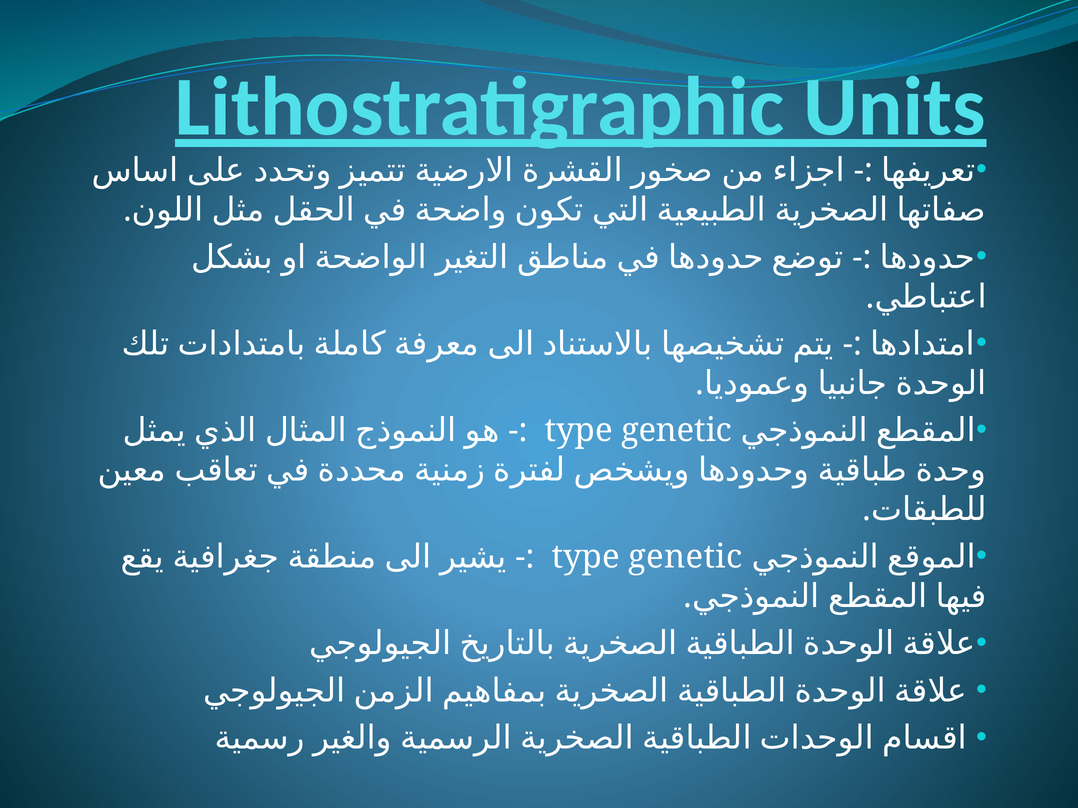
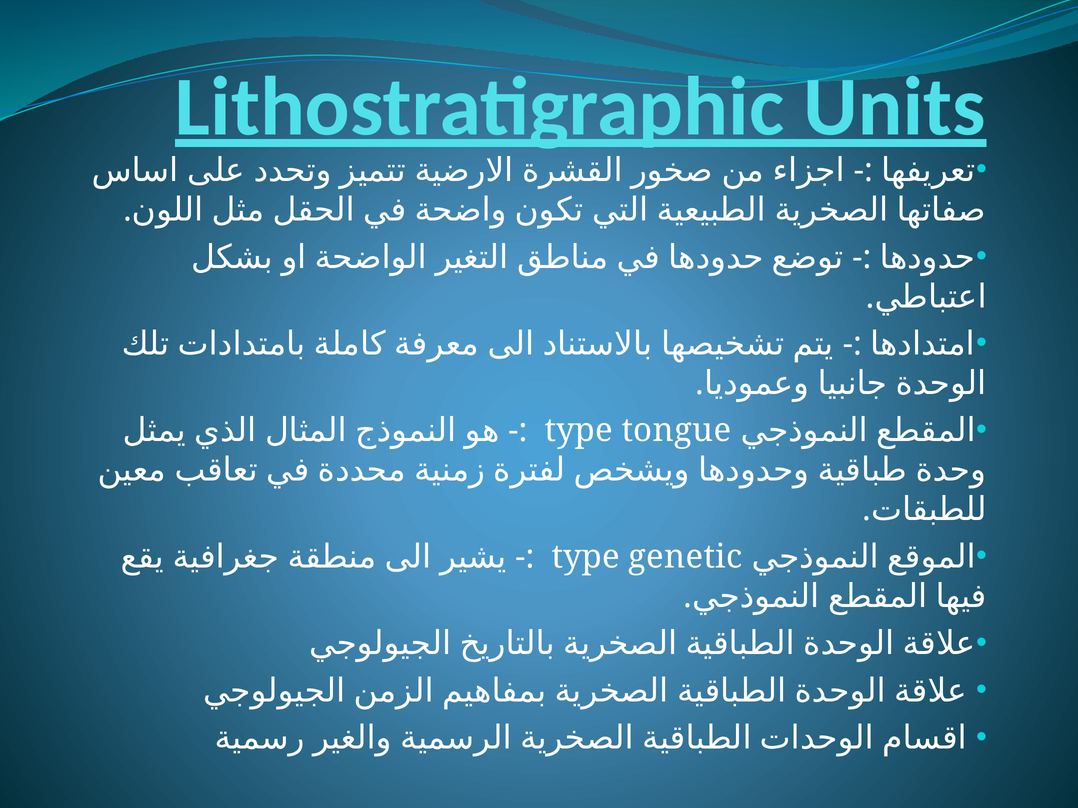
genetic: genetic -> tongue (676, 431)
